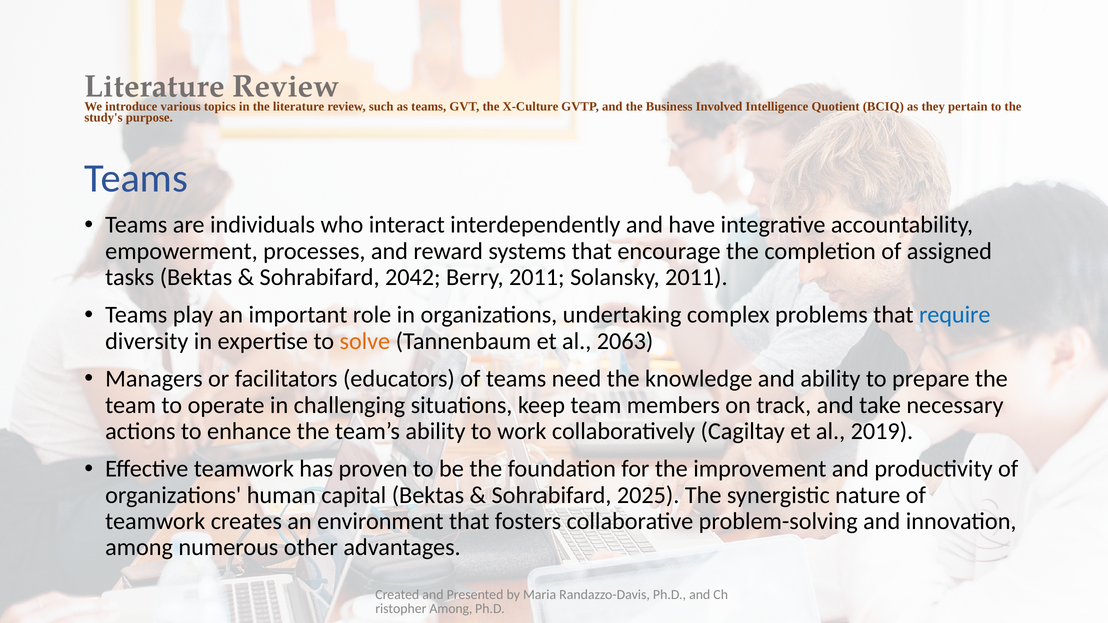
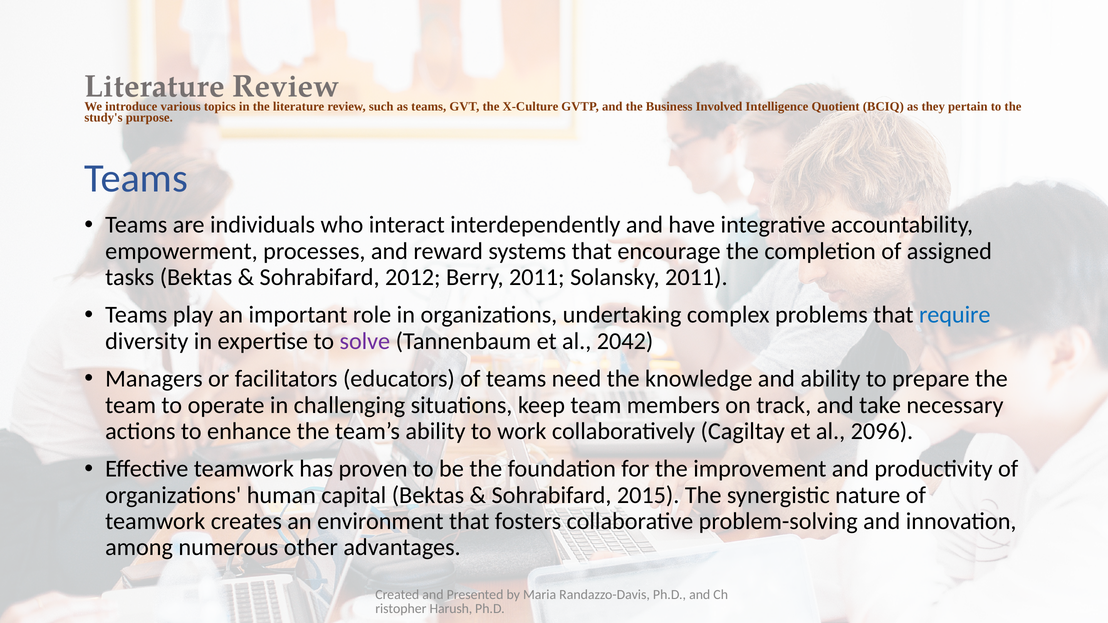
2042: 2042 -> 2012 (413, 277)
solve colour: orange -> purple (365, 341)
2063: 2063 -> 2042 (625, 341)
2019: 2019 -> 2096 (882, 431)
2025: 2025 -> 2015 (648, 495)
Among: Among -> Harush (451, 609)
